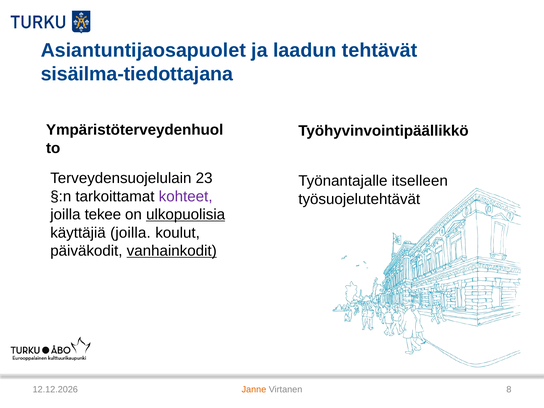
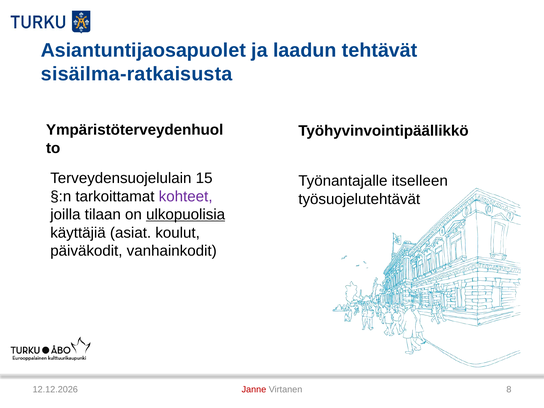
sisäilma-tiedottajana: sisäilma-tiedottajana -> sisäilma-ratkaisusta (137, 74)
23: 23 -> 15 (204, 178)
tekee: tekee -> tilaan (103, 215)
käyttäjiä joilla: joilla -> asiat (131, 233)
vanhainkodit underline: present -> none (172, 251)
Janne colour: orange -> red (254, 390)
